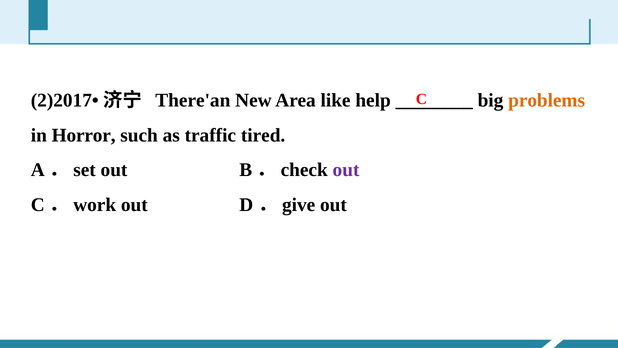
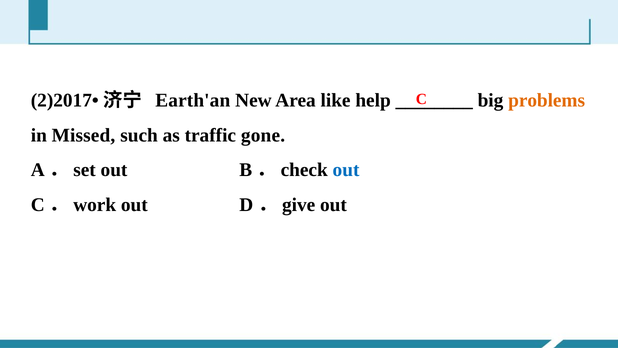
There'an: There'an -> Earth'an (193, 100)
Horror: Horror -> Missed (83, 135)
tired: tired -> gone (263, 135)
out colour: purple -> blue (346, 170)
